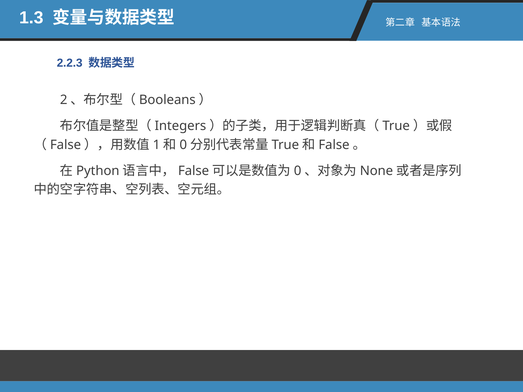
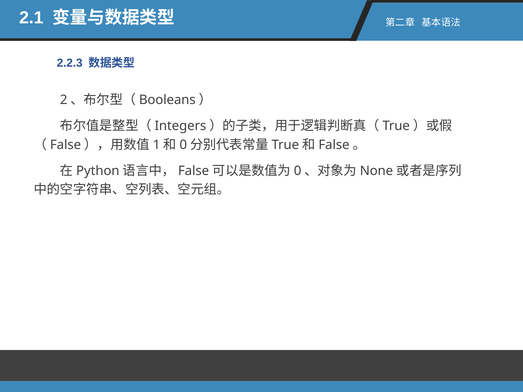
1.3: 1.3 -> 2.1 (31, 18)
